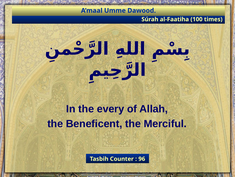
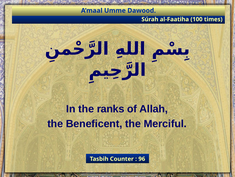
every: every -> ranks (111, 109)
